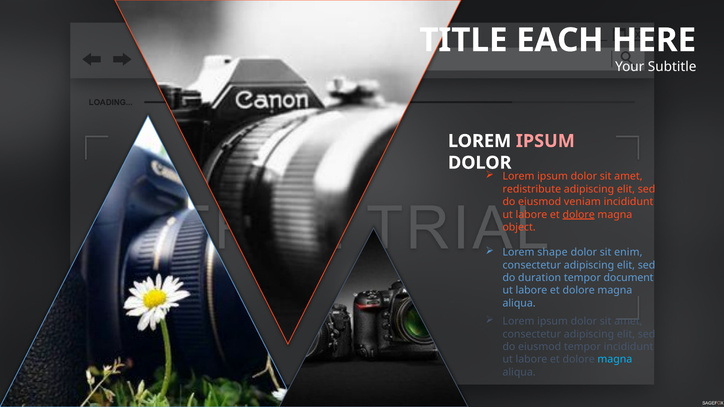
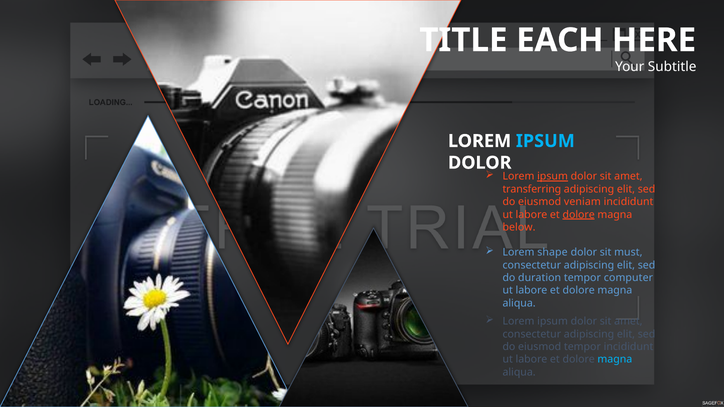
IPSUM colour: pink -> light blue (545, 141)
ipsum underline: none -> present (553, 177)
redistribute: redistribute -> transferring (532, 189)
object: object -> below (519, 227)
enim: enim -> must (628, 253)
document: document -> computer (628, 278)
